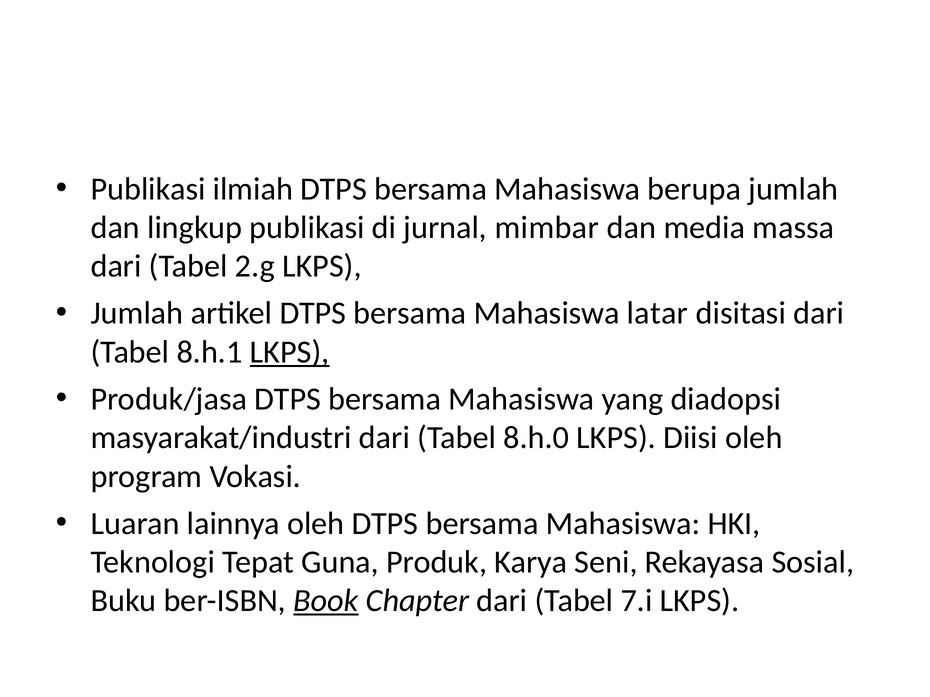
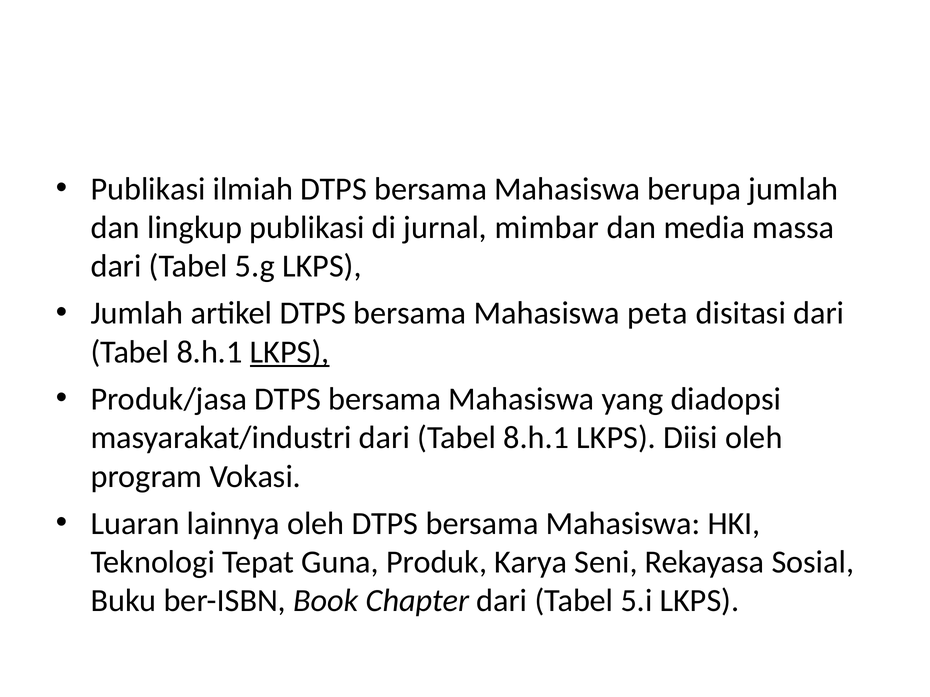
2.g: 2.g -> 5.g (255, 267)
latar: latar -> peta (657, 314)
masyarakat/industri dari Tabel 8.h.0: 8.h.0 -> 8.h.1 (536, 438)
Book underline: present -> none (326, 601)
7.i: 7.i -> 5.i (636, 601)
